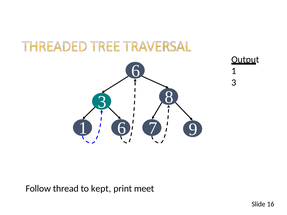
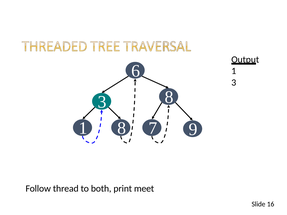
1 6: 6 -> 8 (122, 128)
kept: kept -> both (101, 189)
